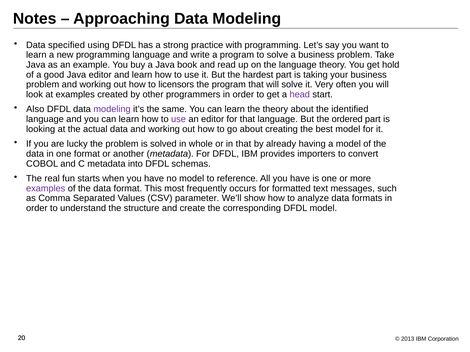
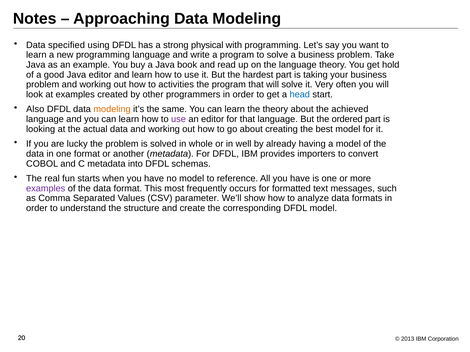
practice: practice -> physical (207, 45)
licensors: licensors -> activities (176, 85)
head colour: purple -> blue (300, 95)
modeling colour: purple -> orange (112, 109)
identified: identified -> achieved (350, 109)
in that: that -> well (244, 144)
